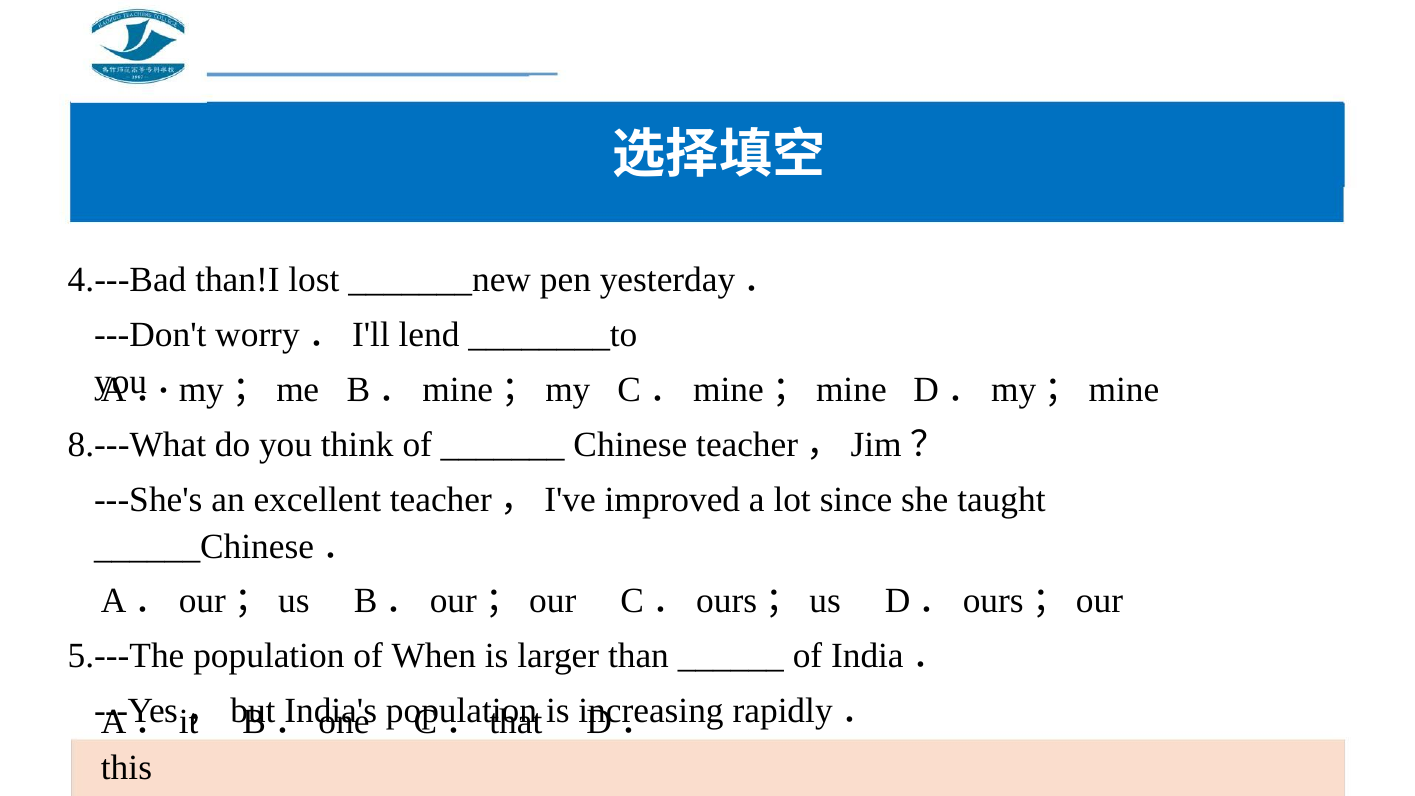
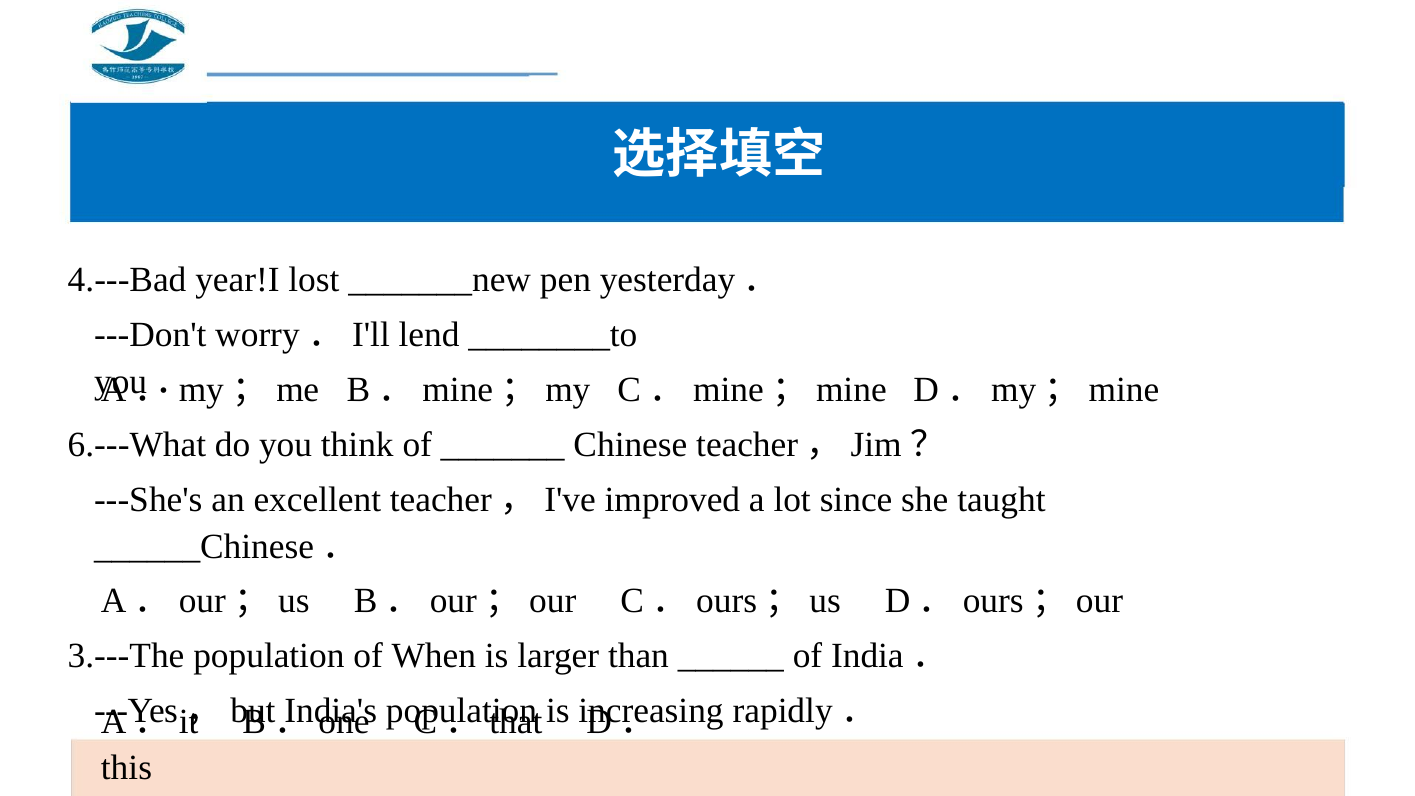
than!I: than!I -> year!I (237, 280)
8.---What: 8.---What -> 6.---What (137, 445)
5.---The: 5.---The -> 3.---The (126, 655)
